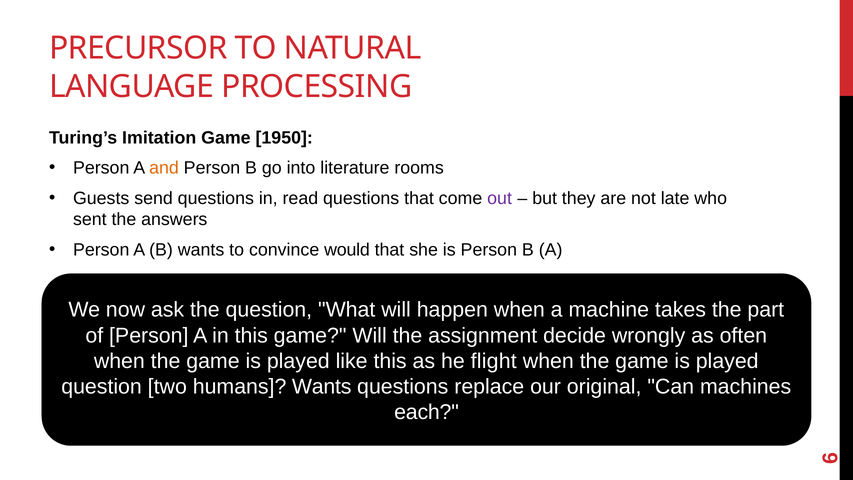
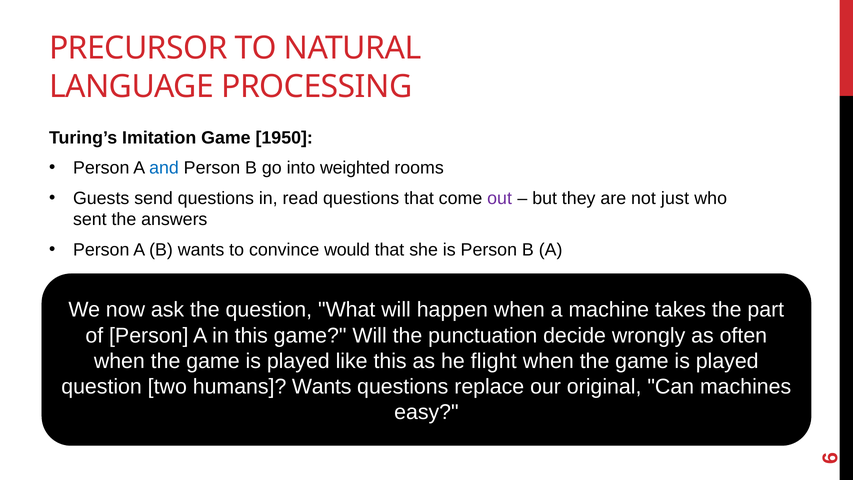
and colour: orange -> blue (164, 168)
literature: literature -> weighted (355, 168)
late: late -> just (675, 198)
assignment: assignment -> punctuation (483, 335)
each: each -> easy (426, 412)
